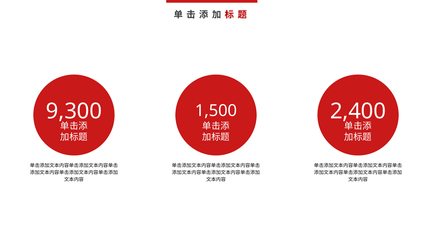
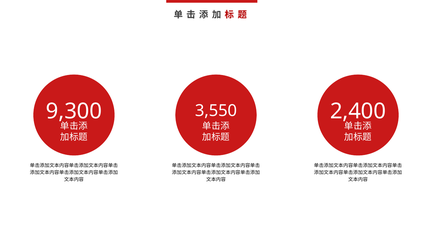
1,500: 1,500 -> 3,550 (216, 111)
